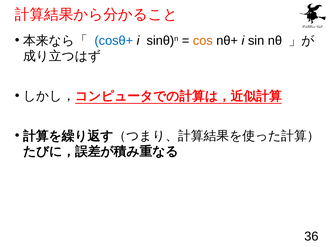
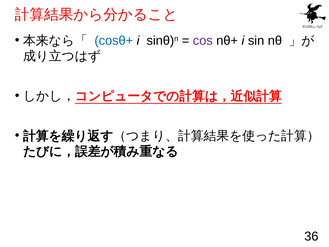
cos colour: orange -> purple (203, 41)
